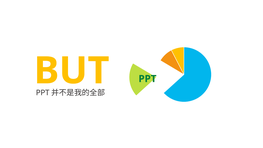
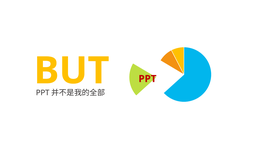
PPT colour: green -> red (147, 79)
